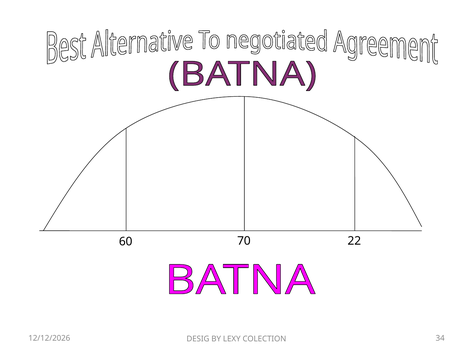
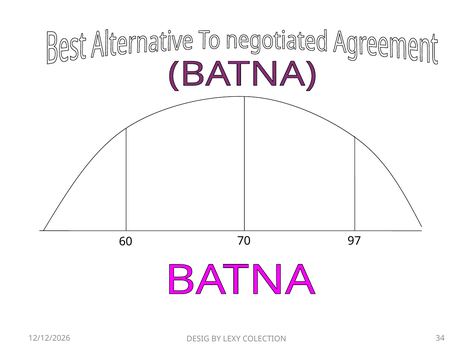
22: 22 -> 97 (354, 241)
